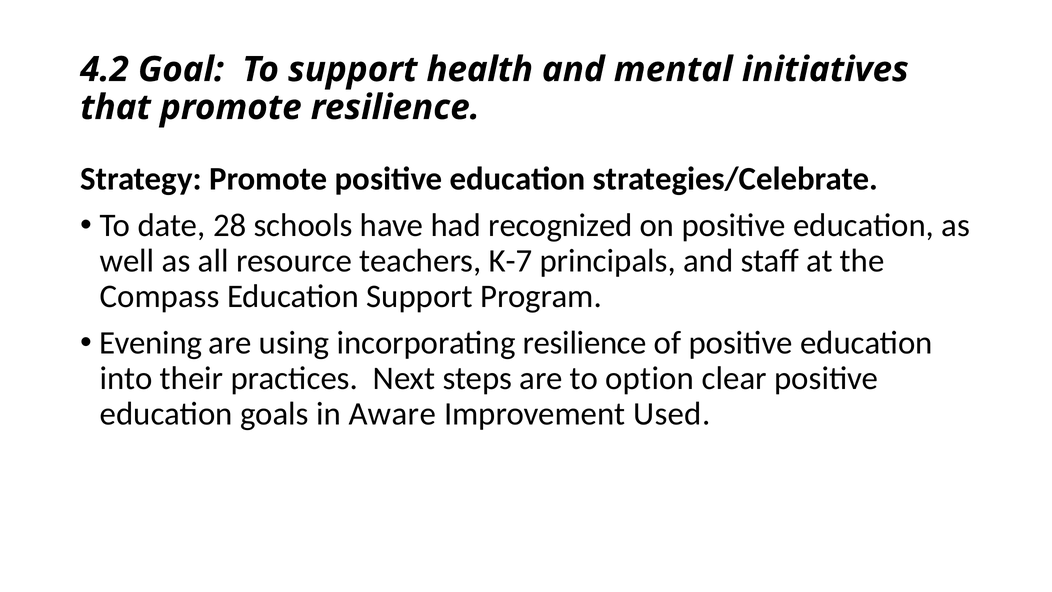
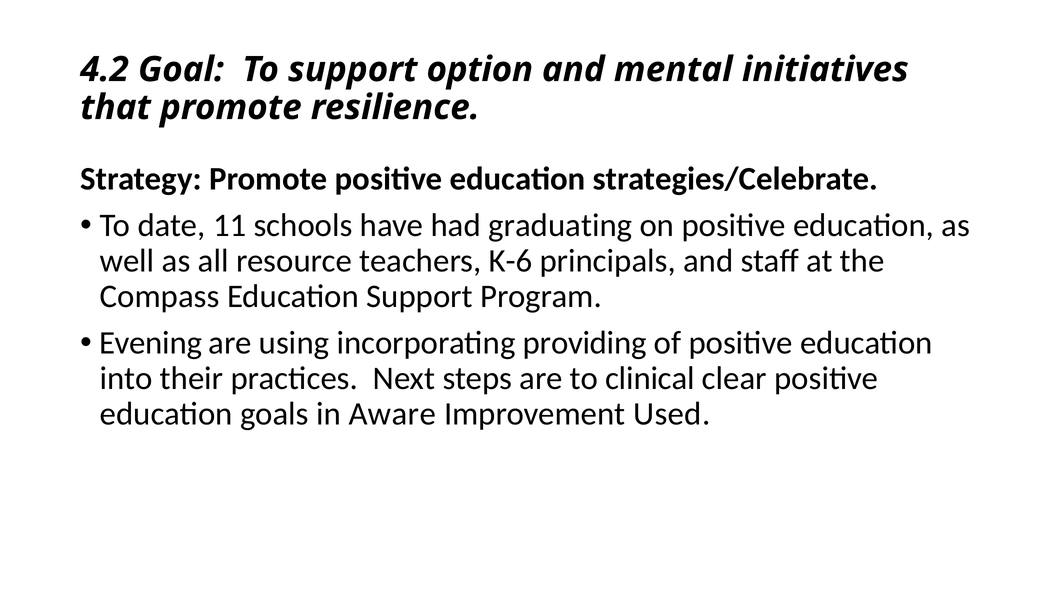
health: health -> option (480, 70)
28: 28 -> 11 (230, 225)
recognized: recognized -> graduating (560, 225)
K-7: K-7 -> K-6 (511, 261)
incorporating resilience: resilience -> providing (585, 343)
option: option -> clinical (650, 378)
